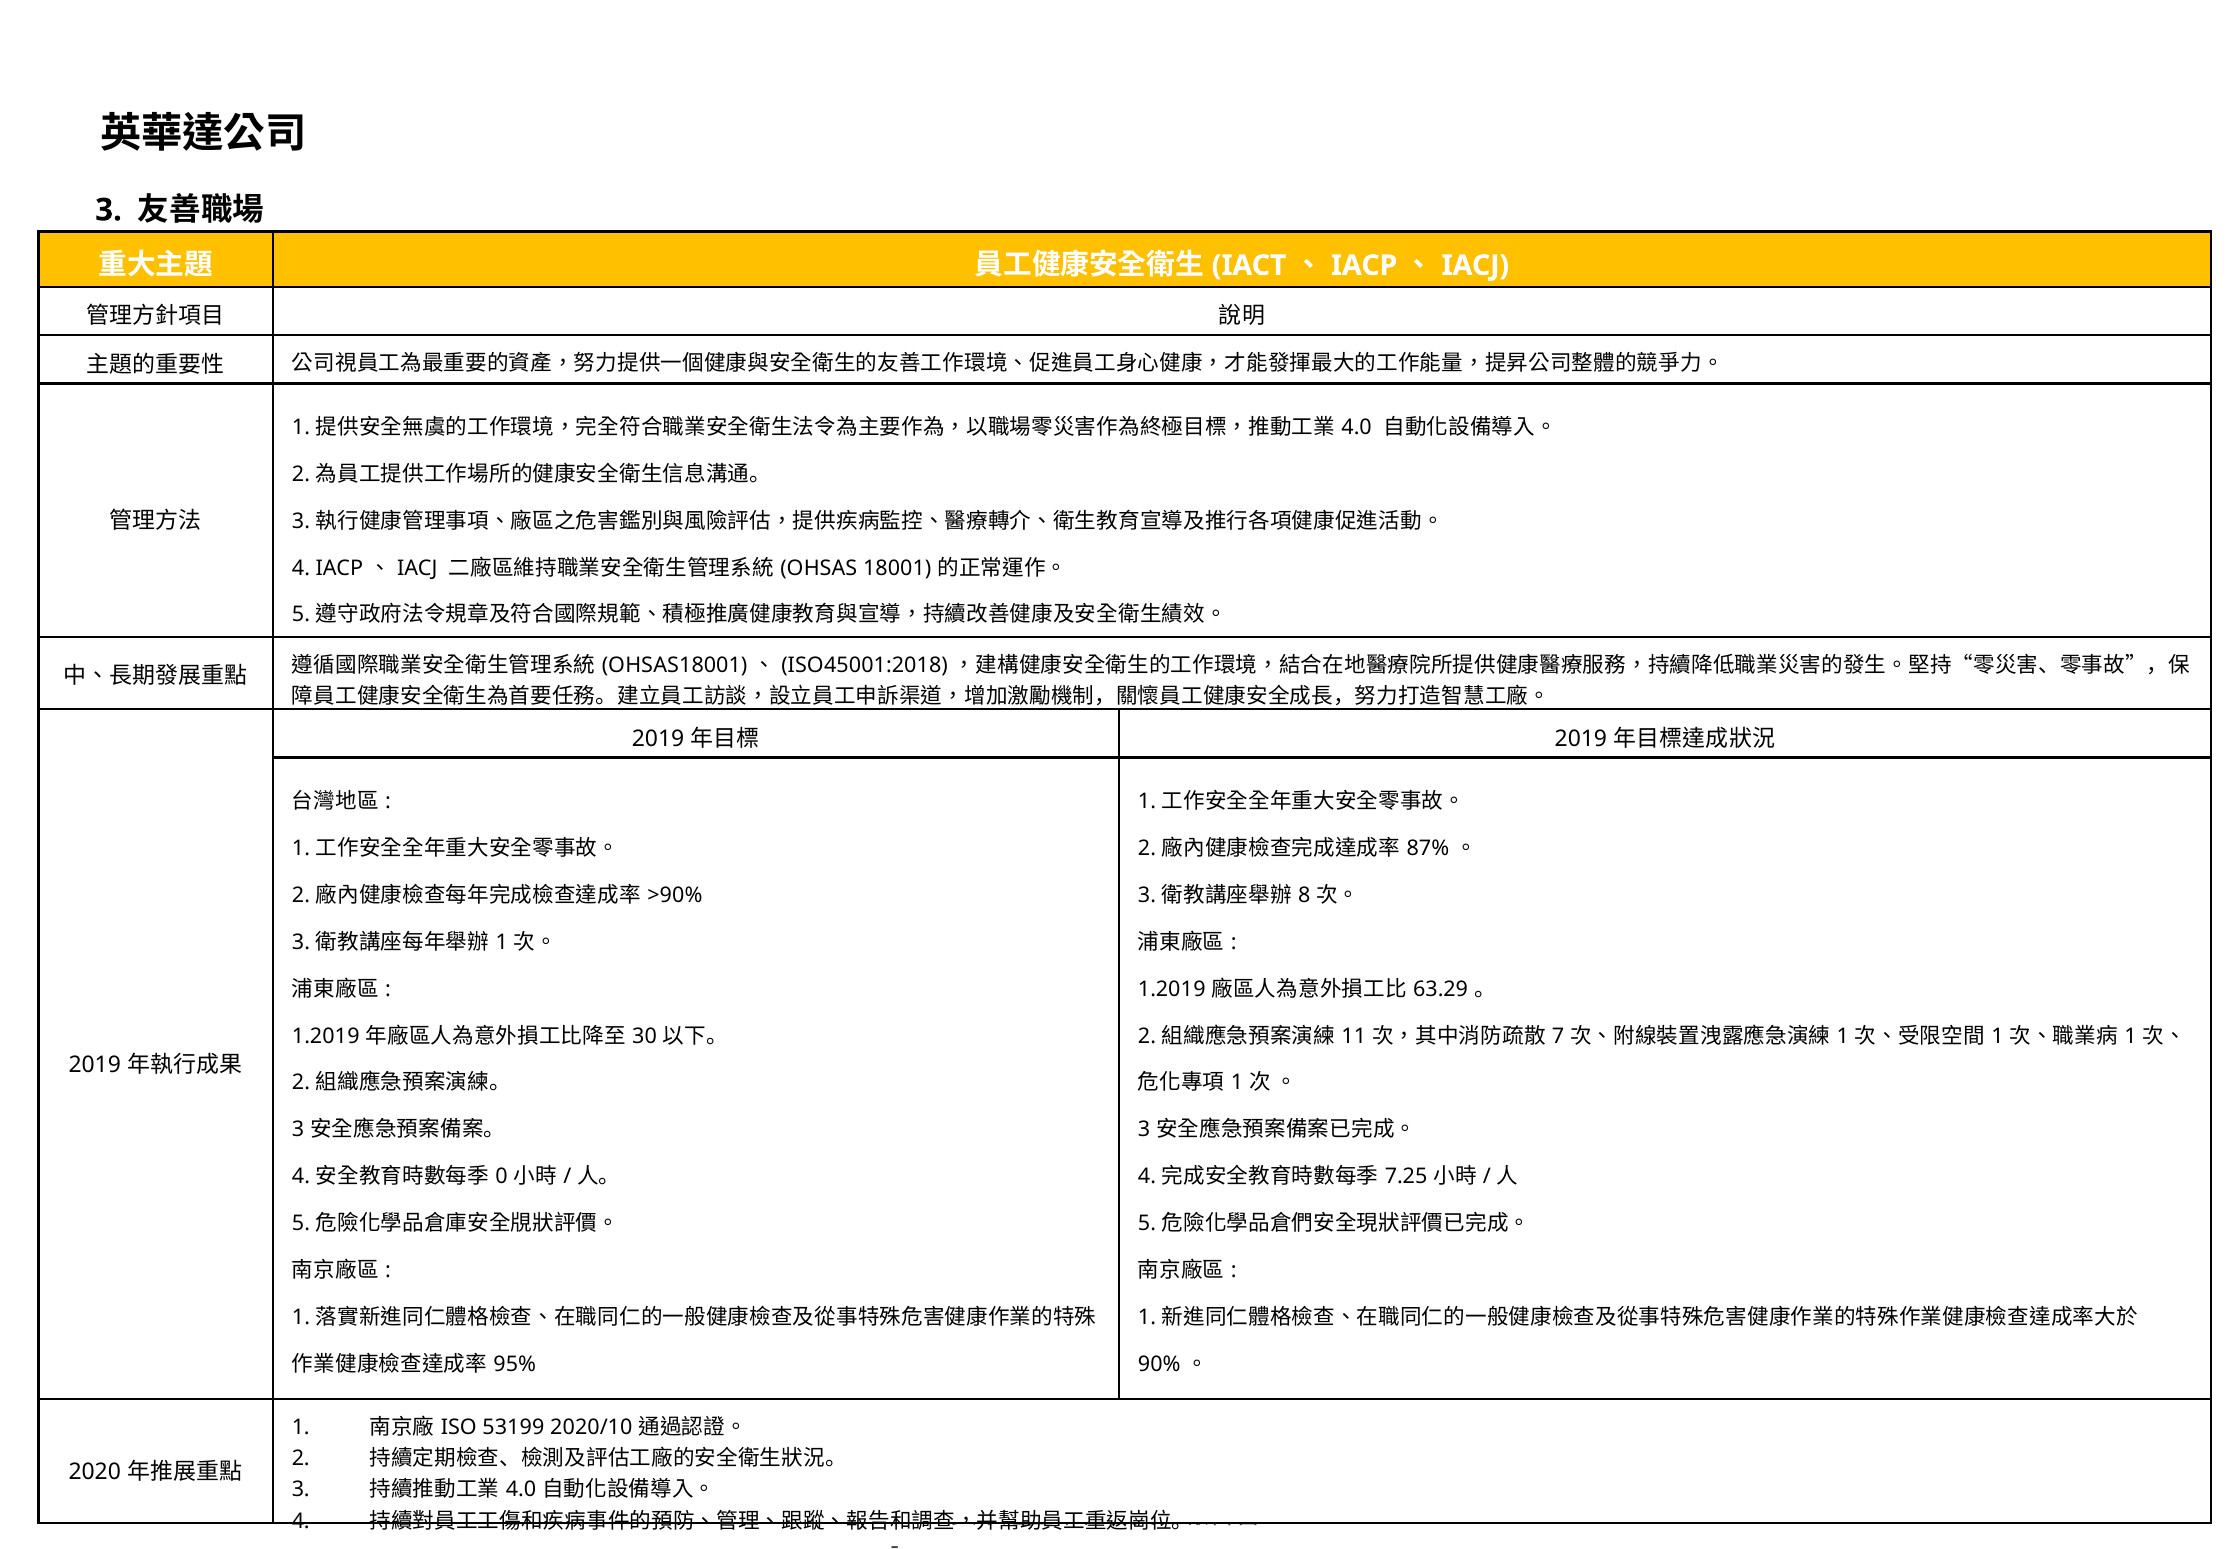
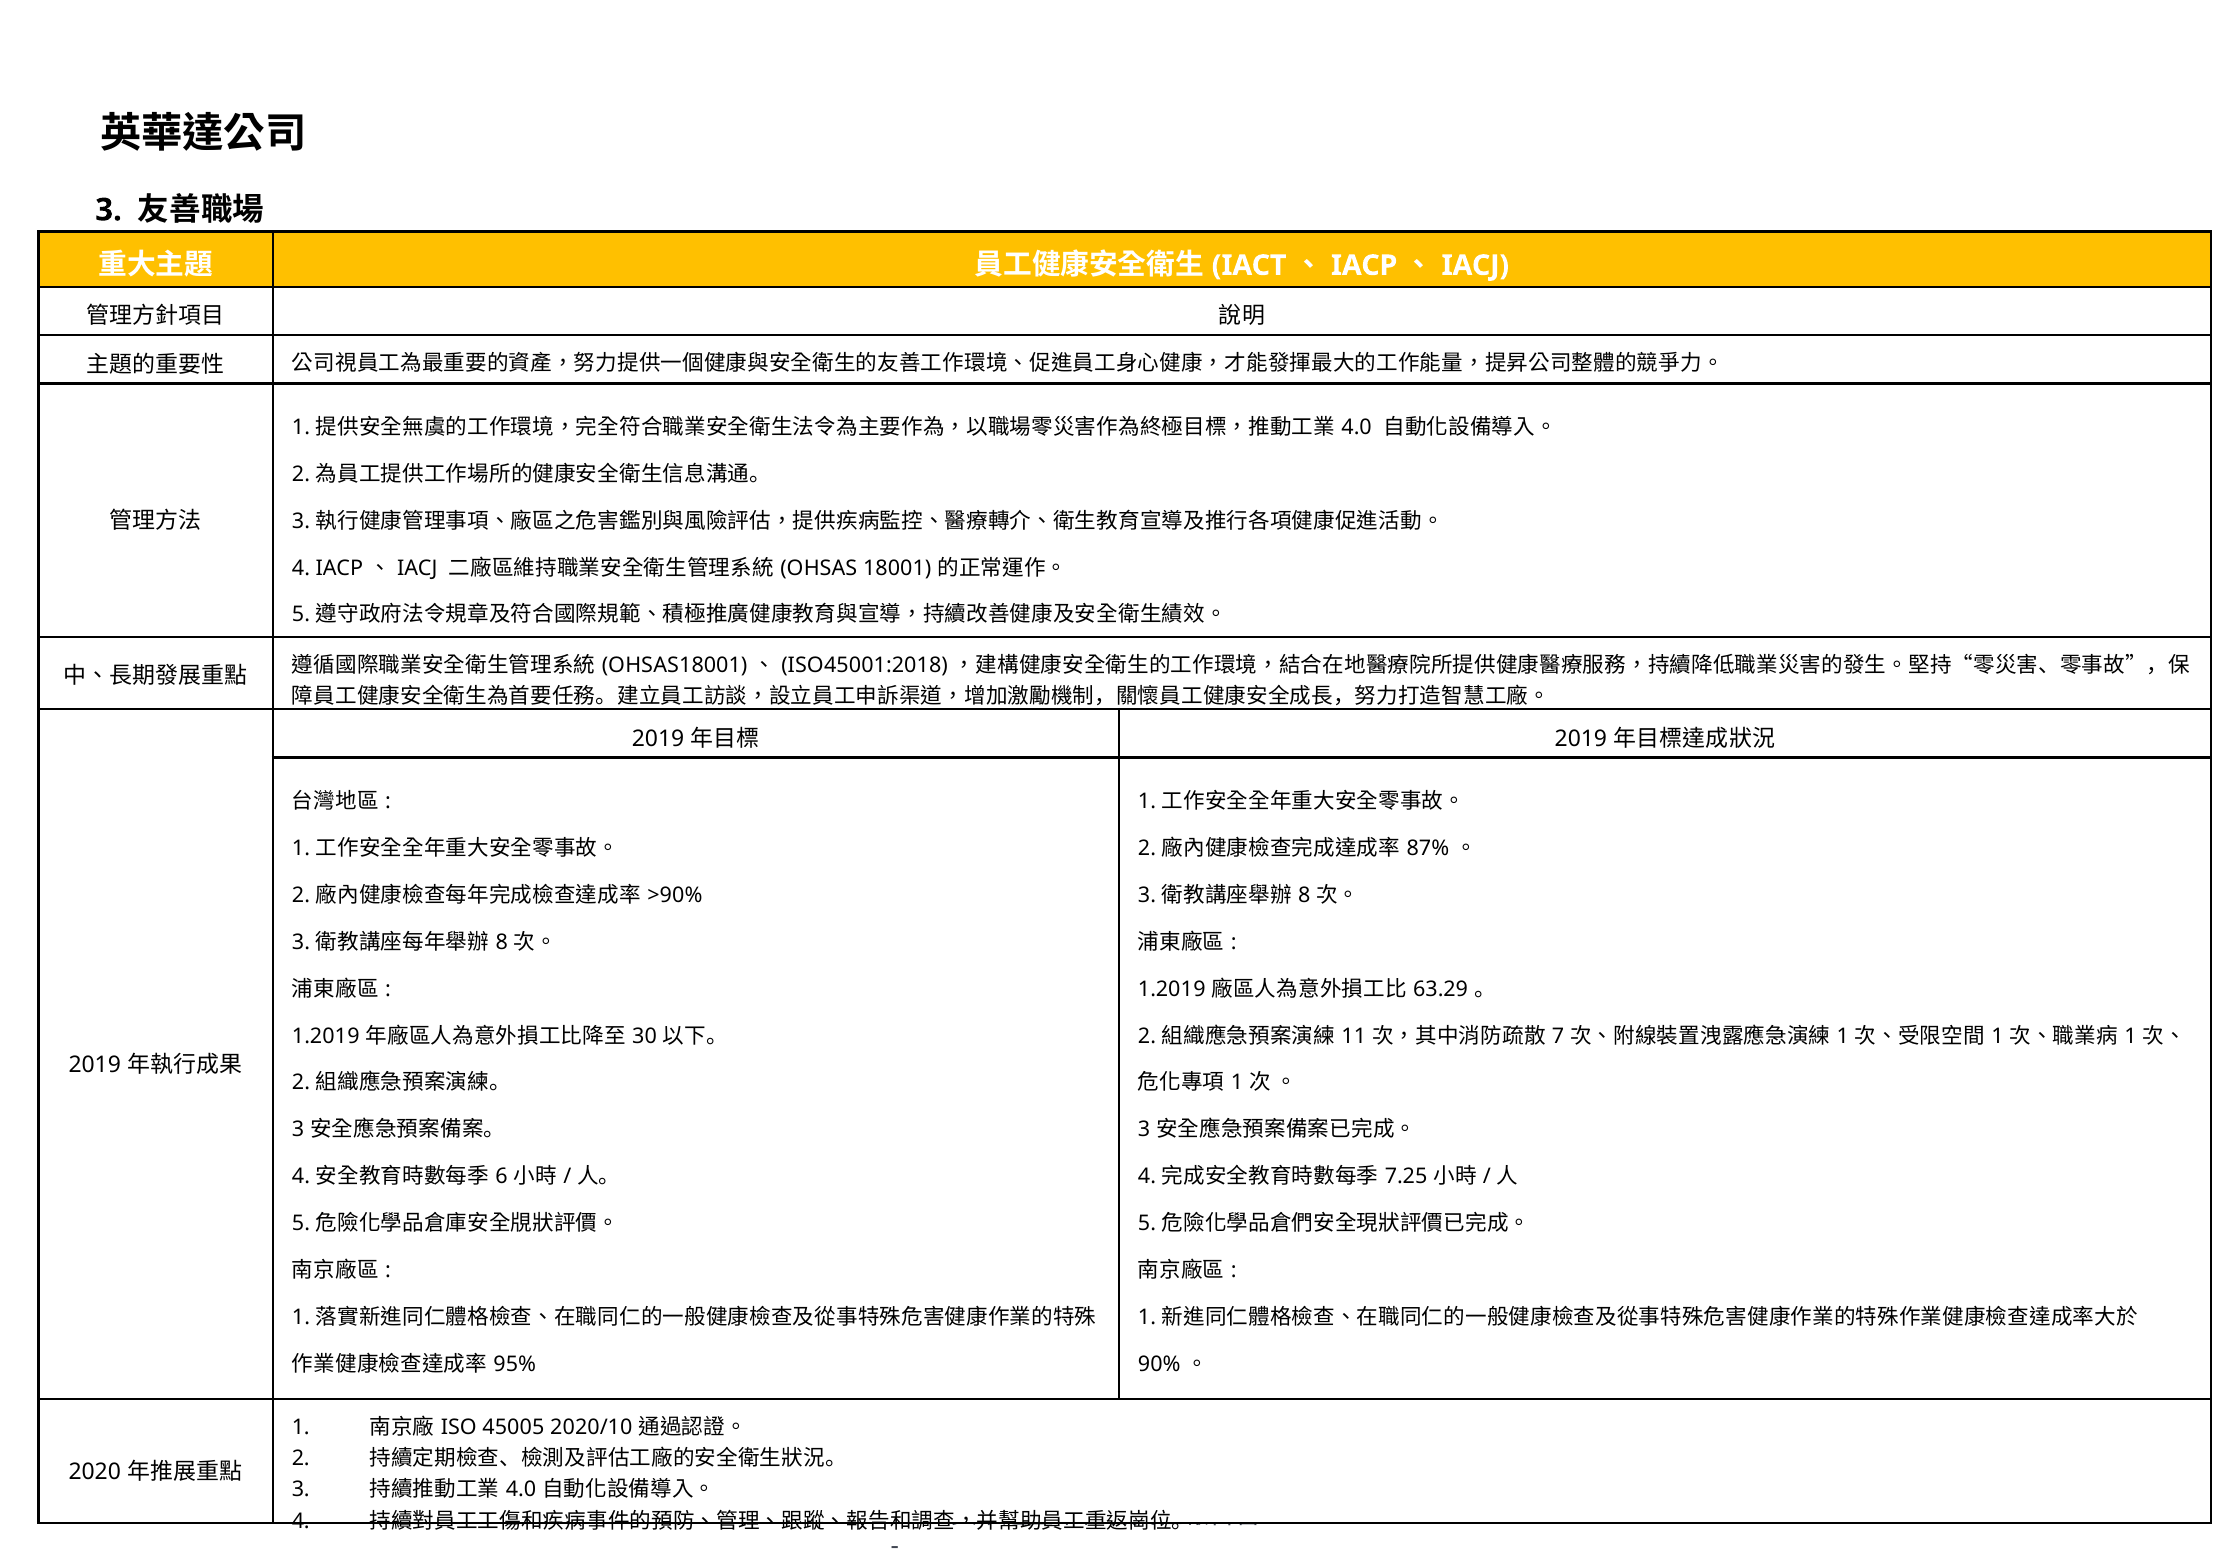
1: 1 -> 8 (502, 942)
0: 0 -> 6 (502, 1177)
53199: 53199 -> 45005 (513, 1427)
